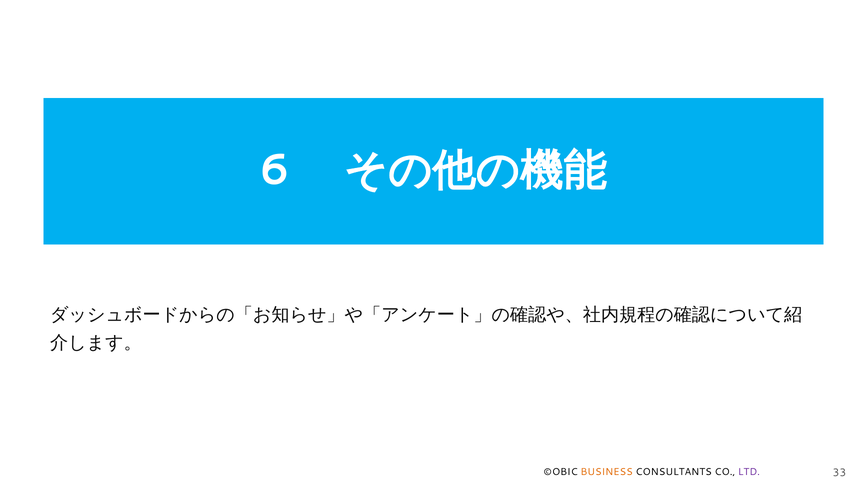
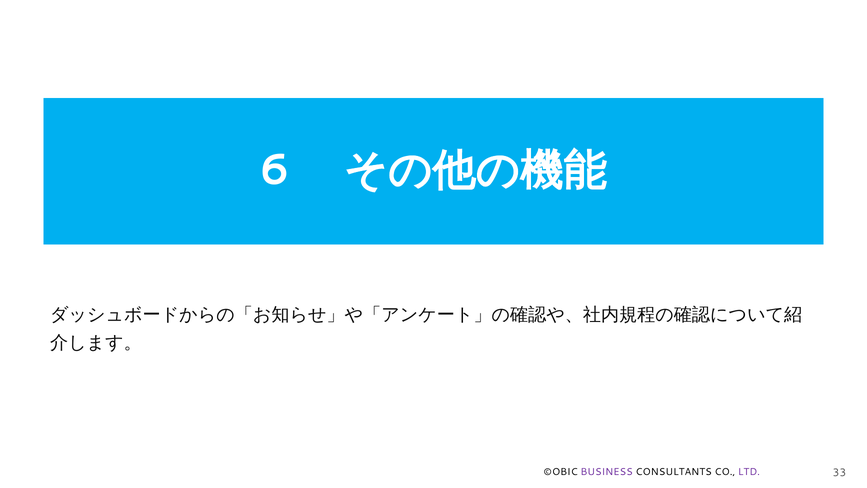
BUSINESS colour: orange -> purple (607, 472)
